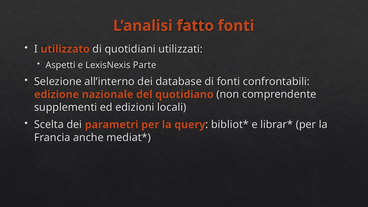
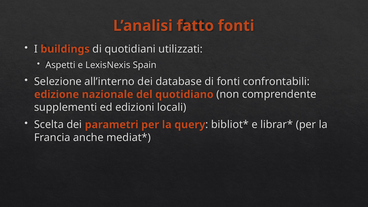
utilizzato: utilizzato -> buildings (65, 49)
Parte: Parte -> Spain (145, 65)
